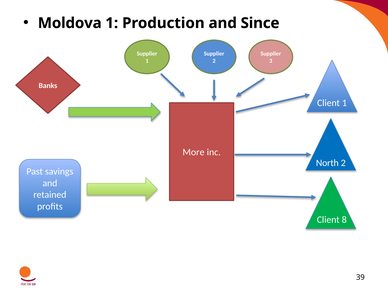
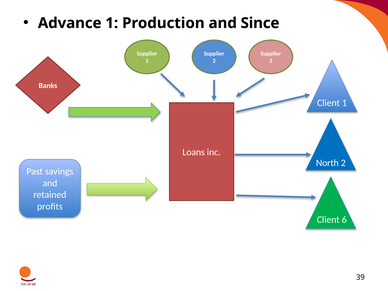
Moldova: Moldova -> Advance (70, 23)
More: More -> Loans (194, 152)
8: 8 -> 6 (344, 220)
